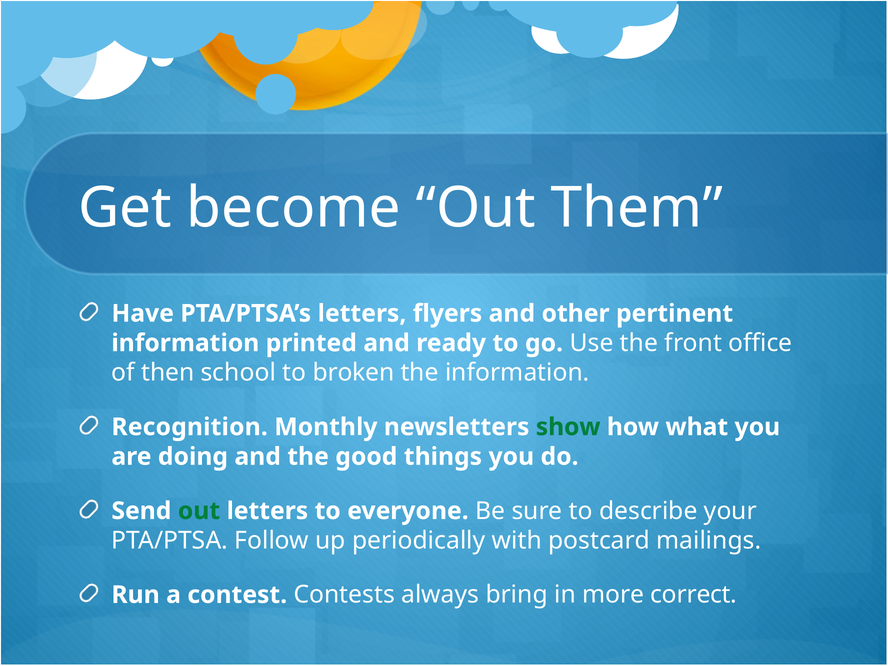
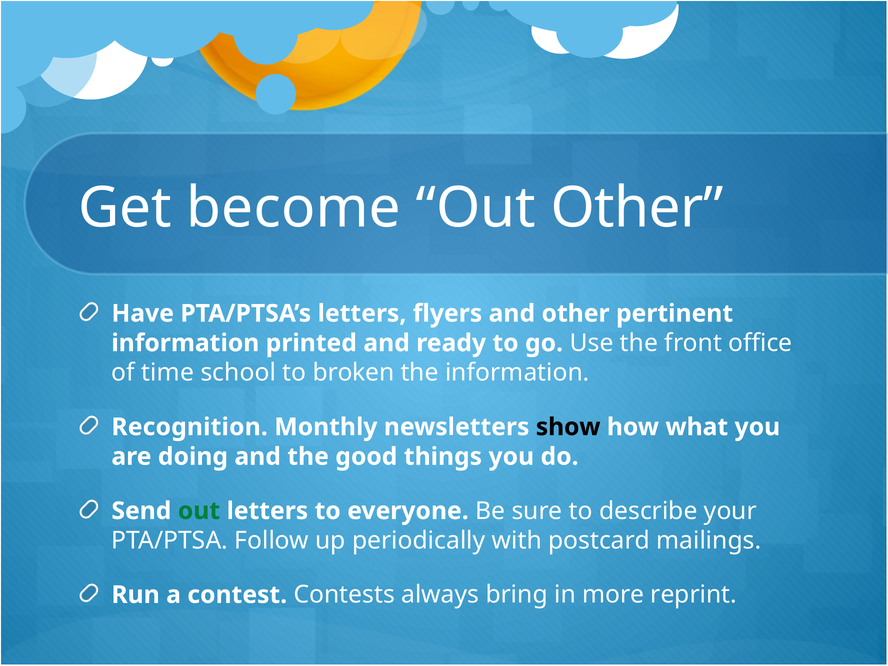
Out Them: Them -> Other (637, 208)
then: then -> time (168, 373)
show colour: green -> black (568, 427)
correct: correct -> reprint (694, 595)
